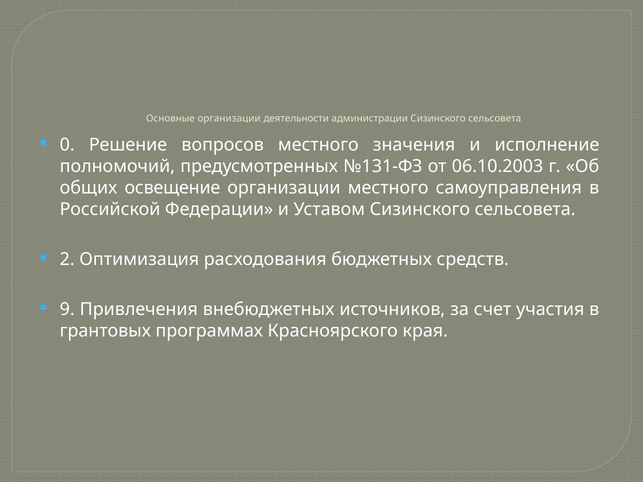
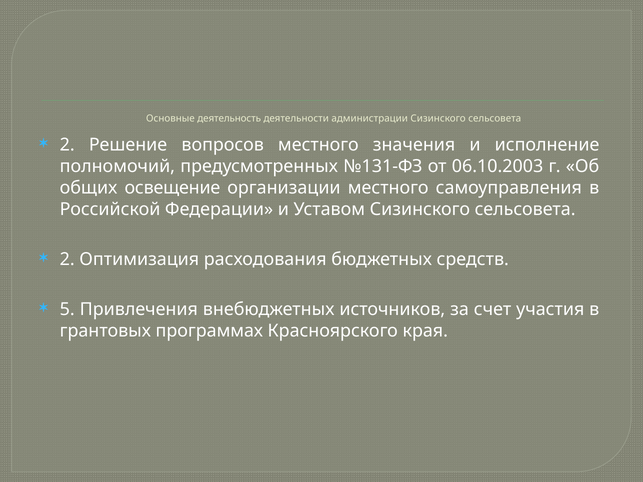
Основные организации: организации -> деятельность (229, 119)
0: 0 -> 2 (67, 145)
9: 9 -> 5 (67, 309)
